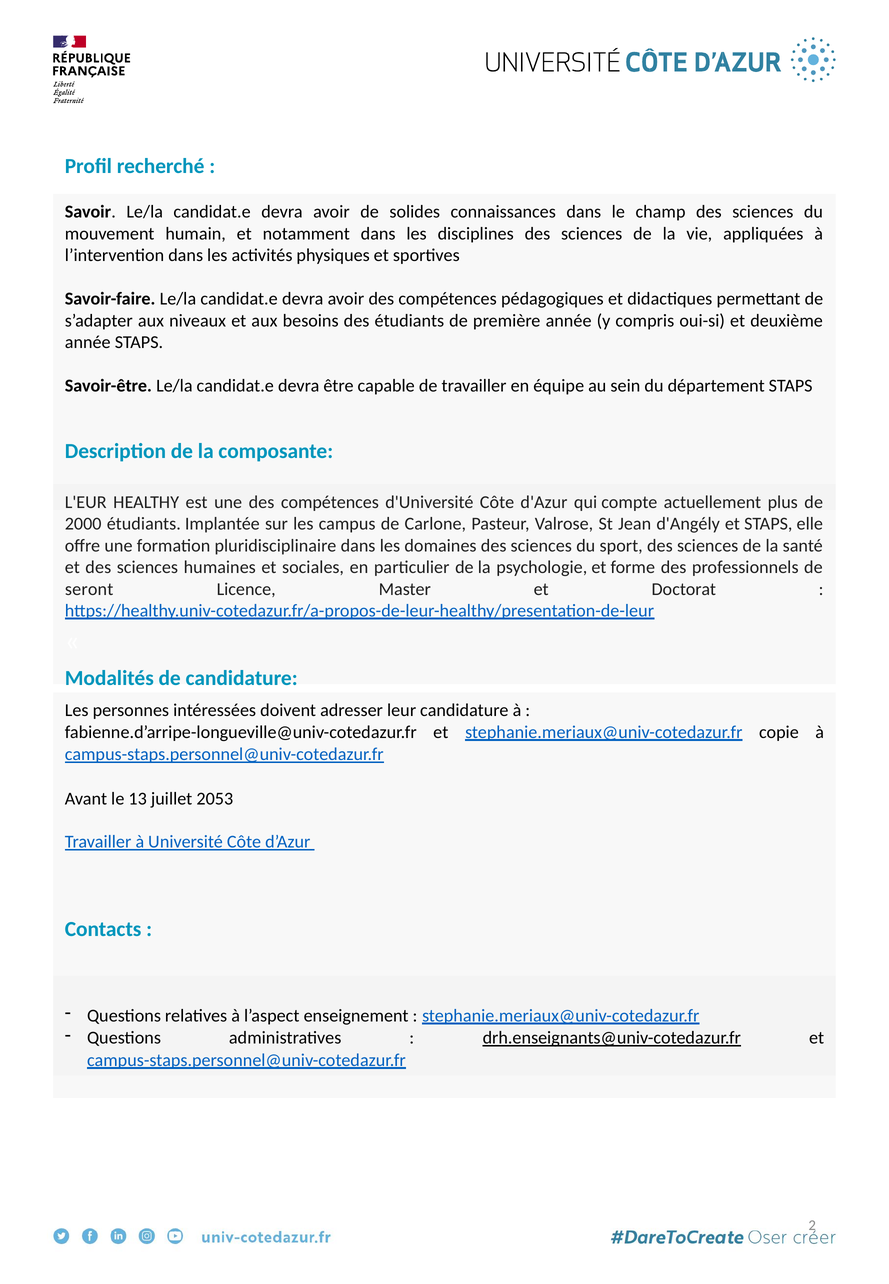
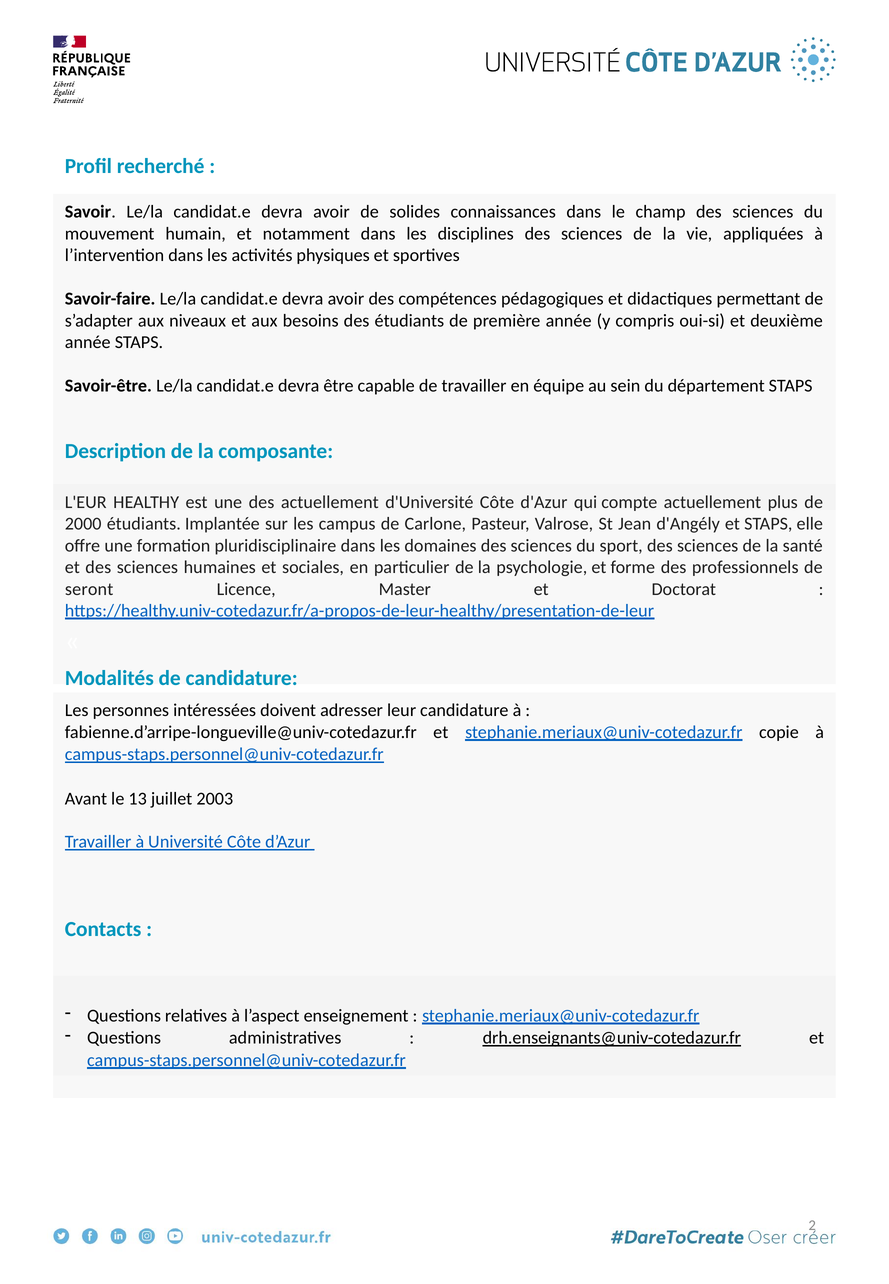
une des compétences: compétences -> actuellement (330, 502)
2053: 2053 -> 2003 (215, 799)
